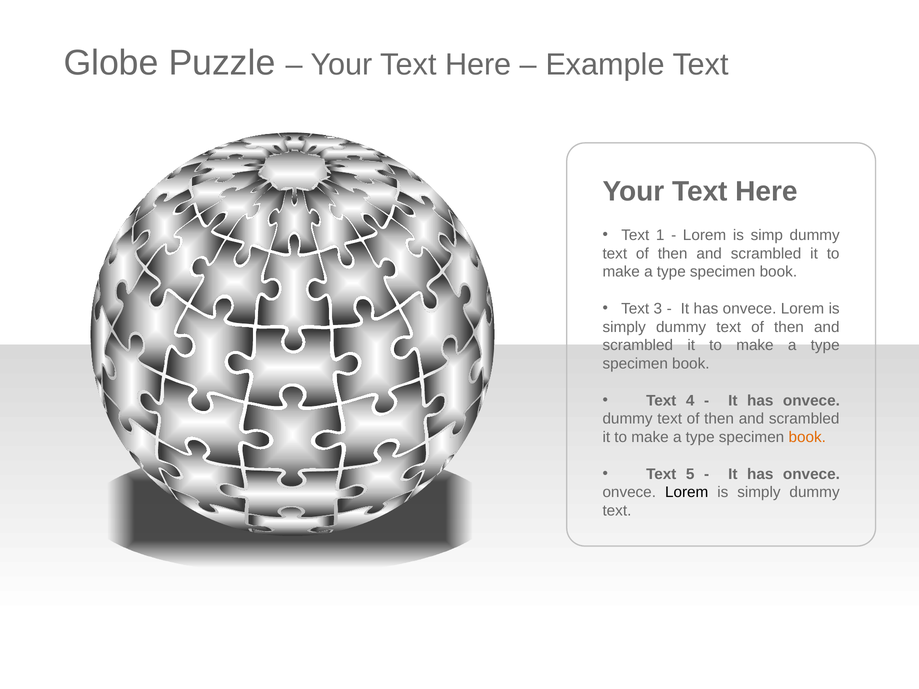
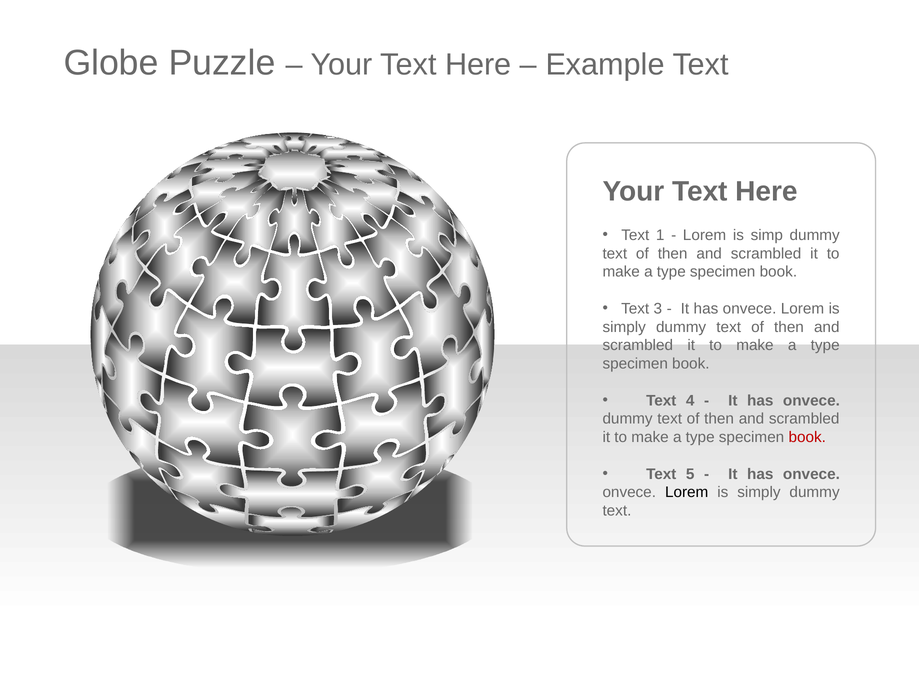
book colour: orange -> red (807, 437)
